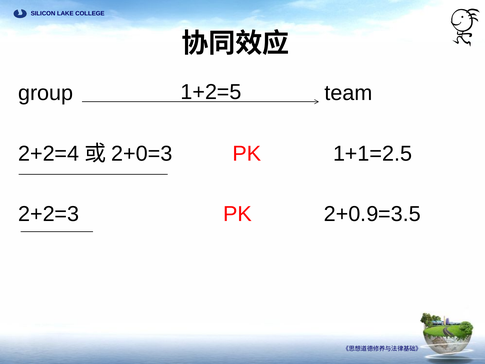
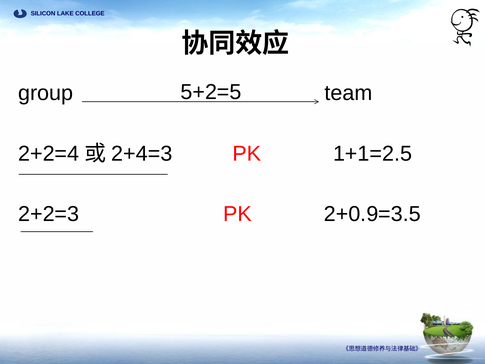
1+2=5: 1+2=5 -> 5+2=5 (211, 92)
2+0=3: 2+0=3 -> 2+4=3 (142, 154)
